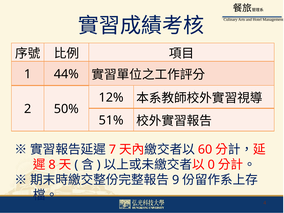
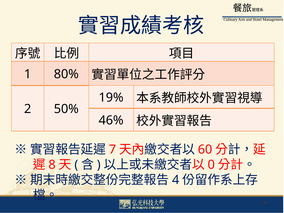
44%: 44% -> 80% (66, 74)
12%: 12% -> 19% (111, 98)
51%: 51% -> 46% (111, 120)
9: 9 -> 4 (176, 180)
